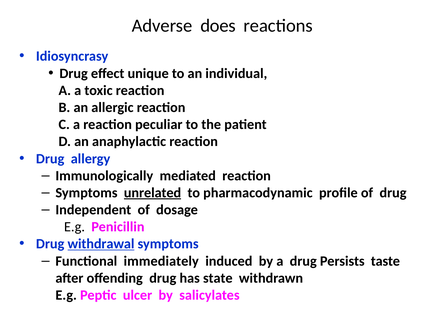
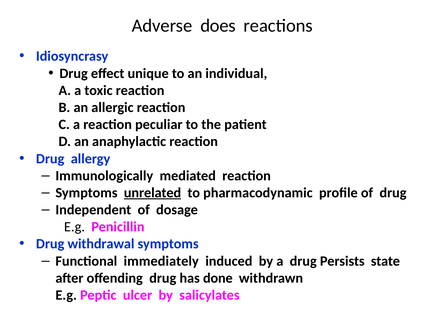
withdrawal underline: present -> none (101, 244)
taste: taste -> state (385, 261)
state: state -> done (218, 278)
